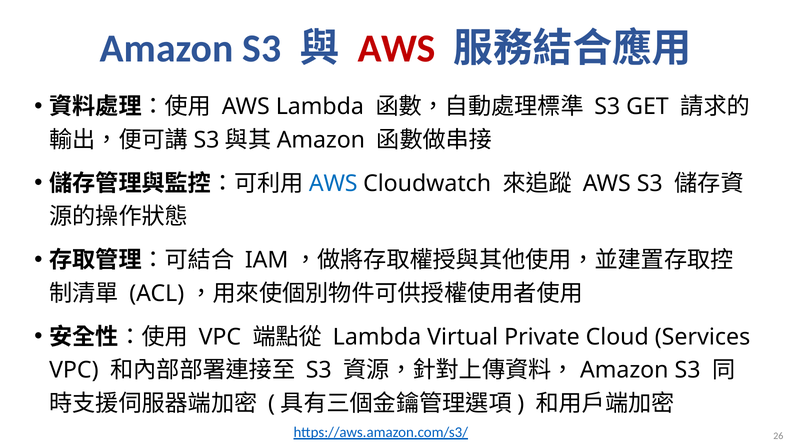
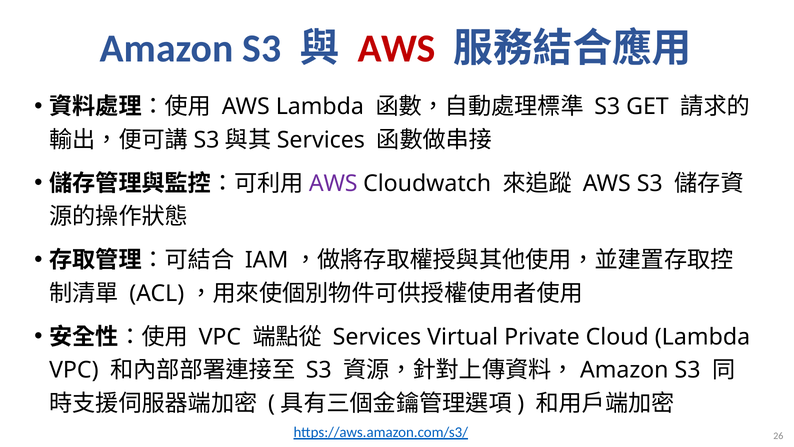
Amazon: Amazon -> Services (321, 140)
AWS colour: blue -> purple (333, 183)
Lambda: Lambda -> Services (377, 337)
Cloud Services: Services -> Lambda (702, 337)
